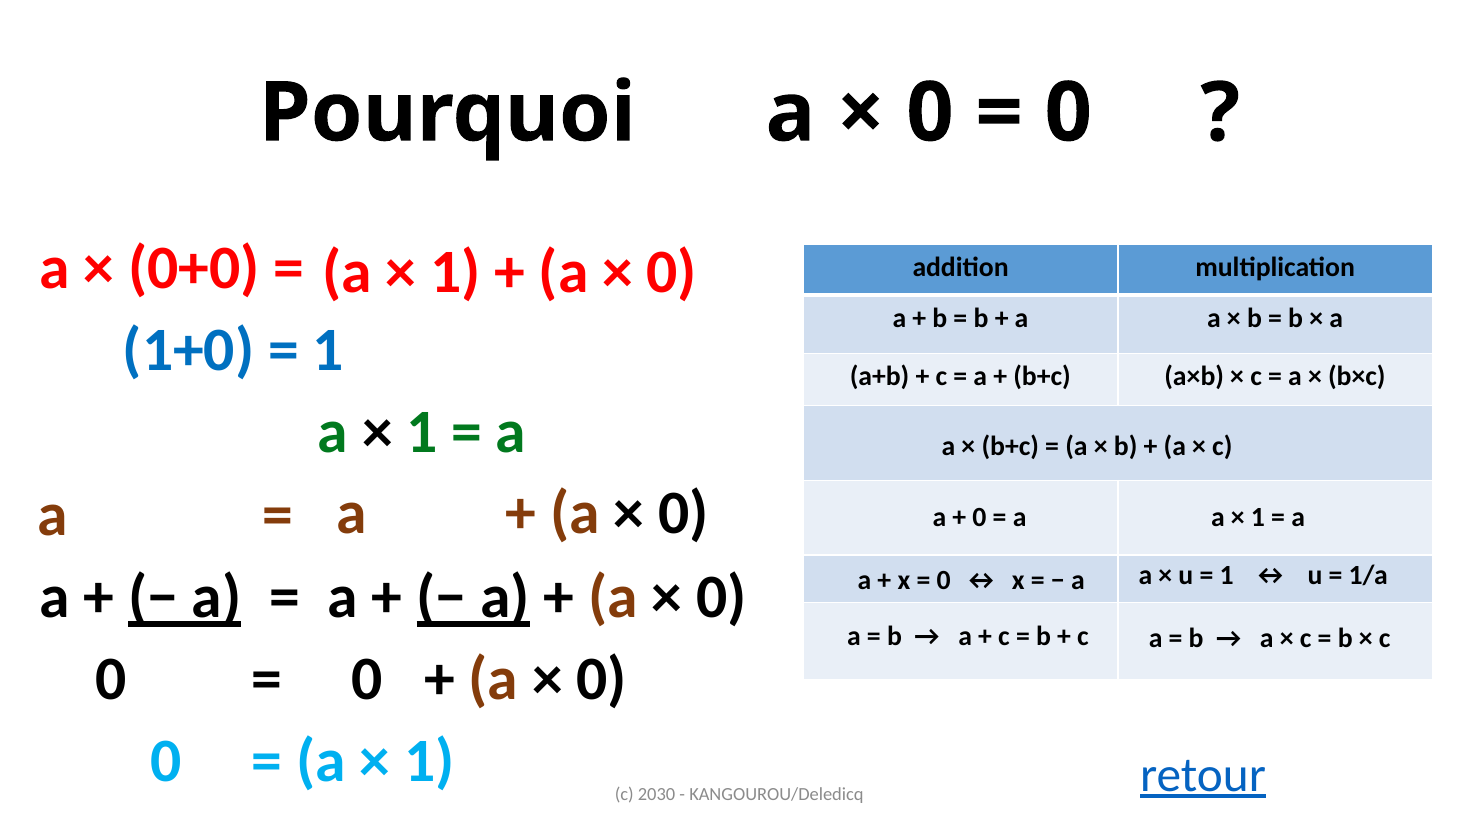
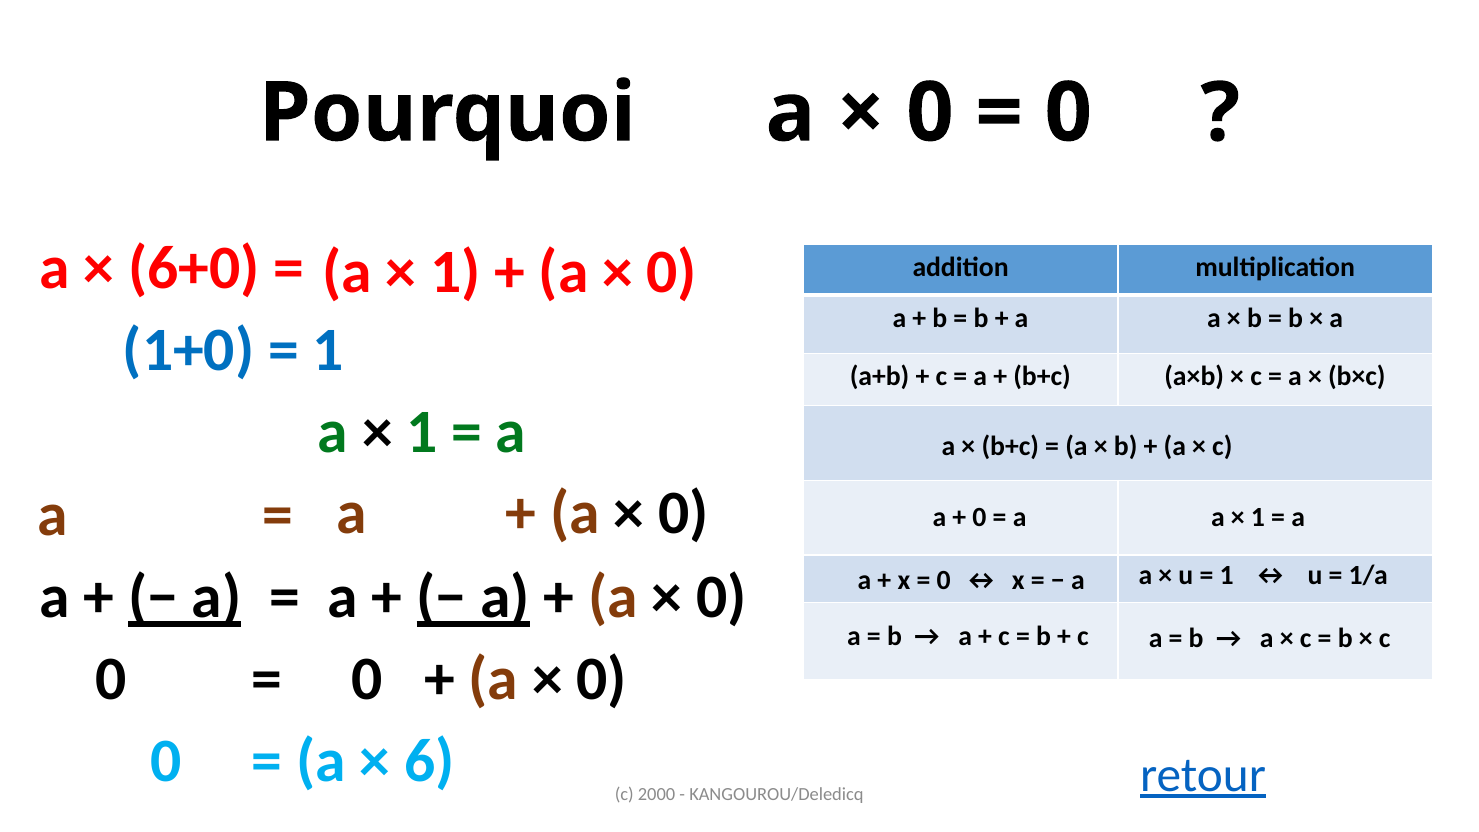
0+0: 0+0 -> 6+0 (194, 269)
1: 1 -> 6 (429, 761)
2030: 2030 -> 2000 (657, 794)
